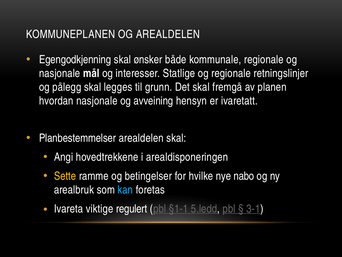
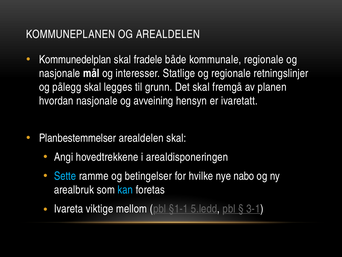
Egengodkjenning: Egengodkjenning -> Kommunedelplan (75, 59)
ønsker: ønsker -> fradele (148, 59)
Sette colour: yellow -> light blue (65, 176)
regulert: regulert -> mellom (132, 208)
